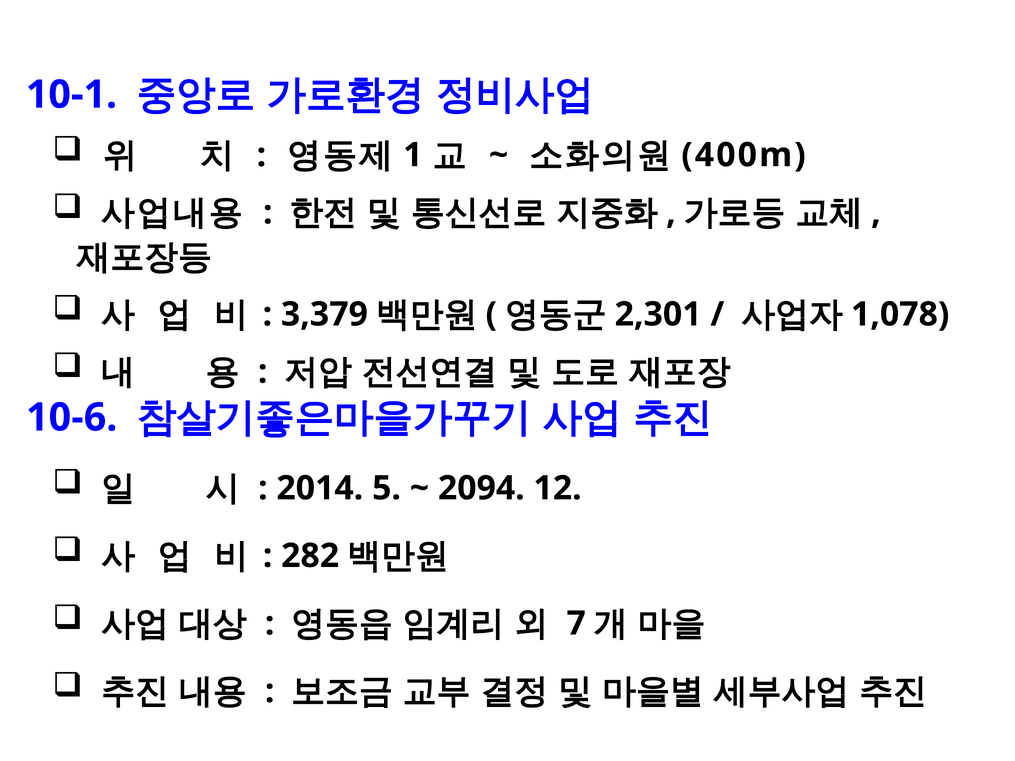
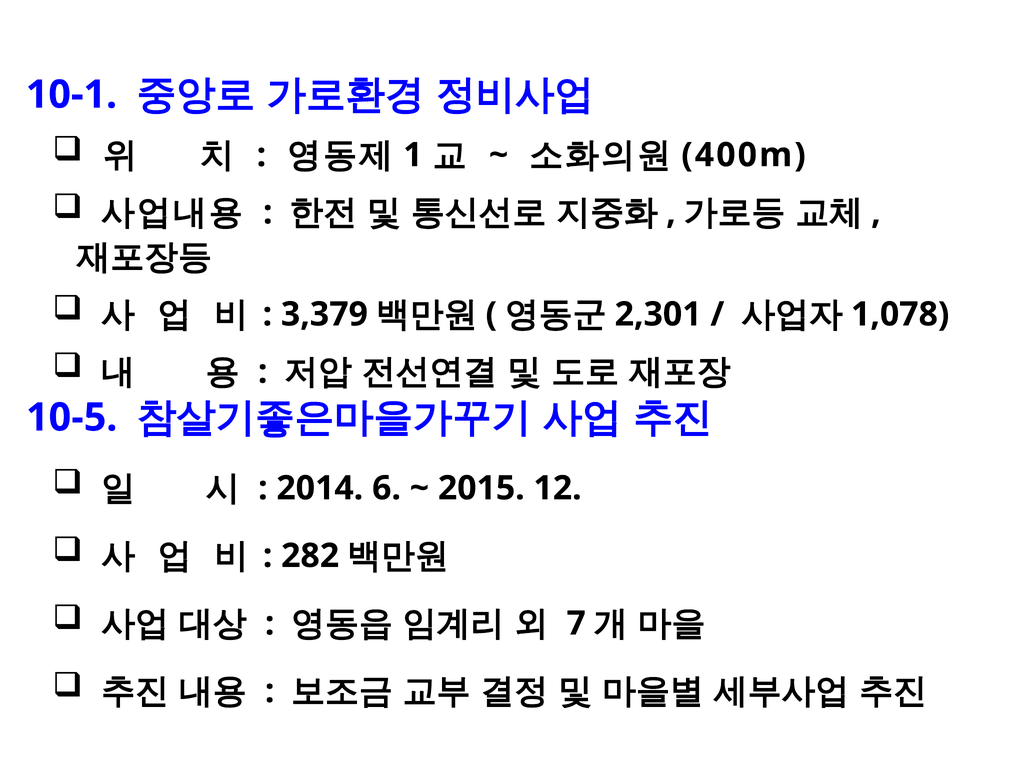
10-6: 10-6 -> 10-5 (72, 418)
5: 5 -> 6 (387, 488)
2094: 2094 -> 2015 (481, 488)
